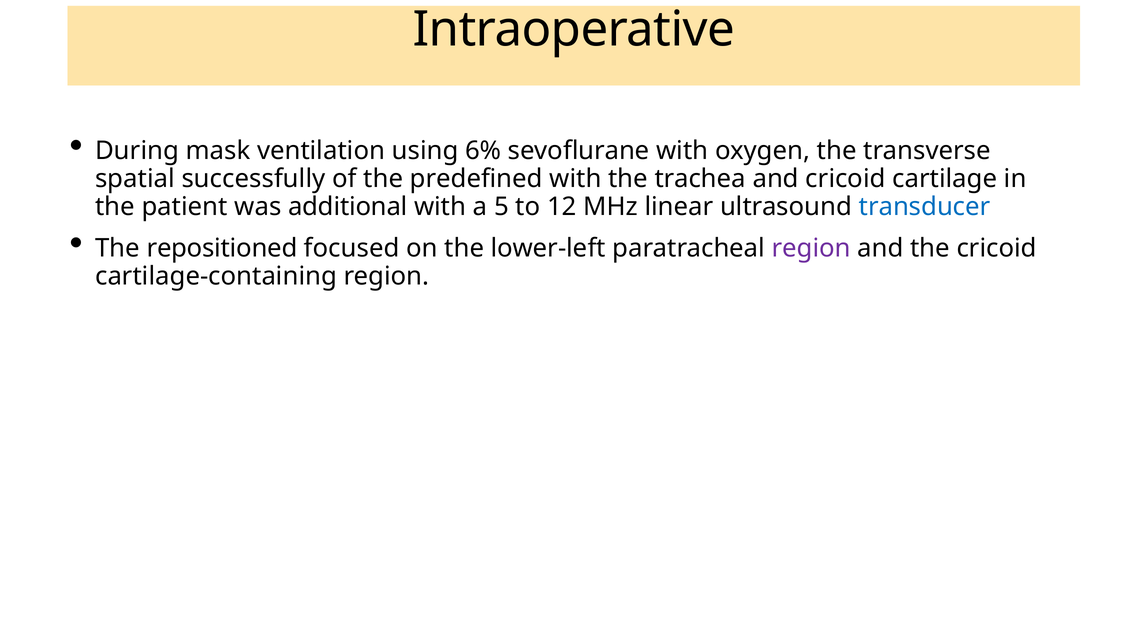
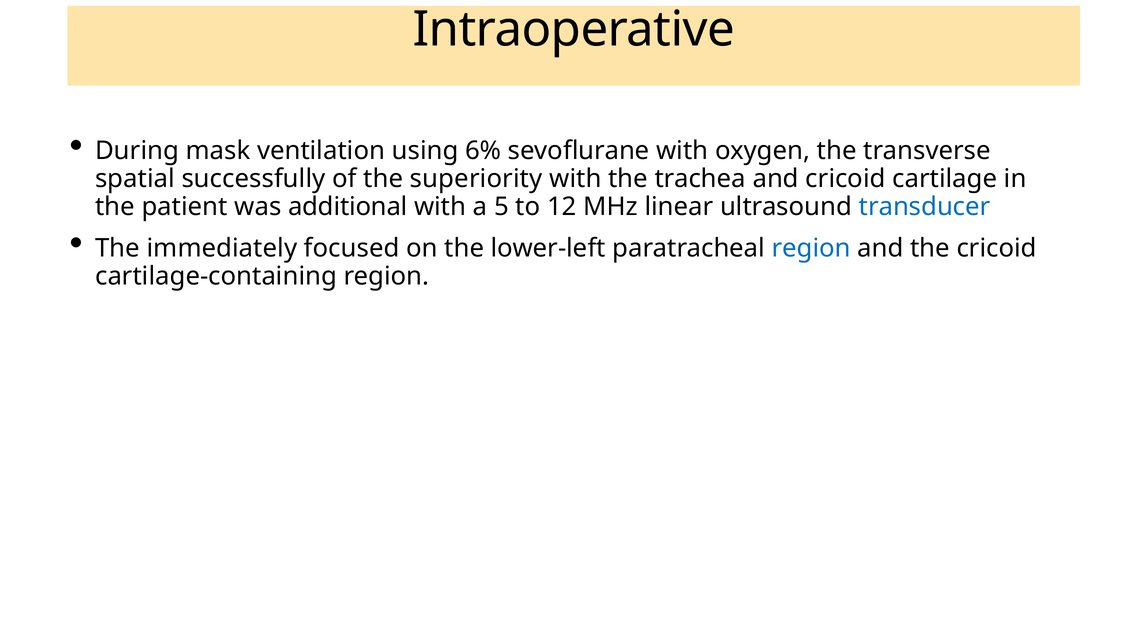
predefined: predefined -> superiority (476, 179)
repositioned: repositioned -> immediately (222, 248)
region colour: purple -> blue (811, 248)
